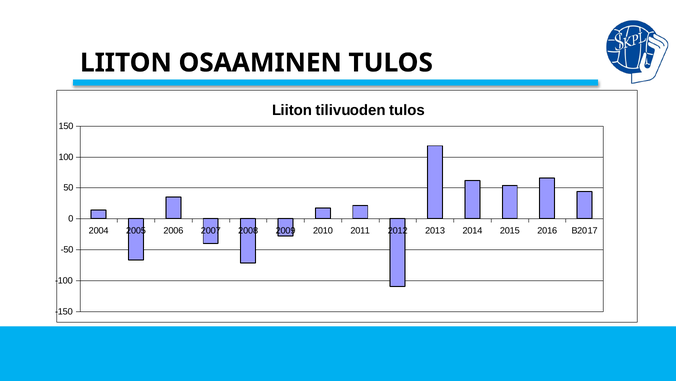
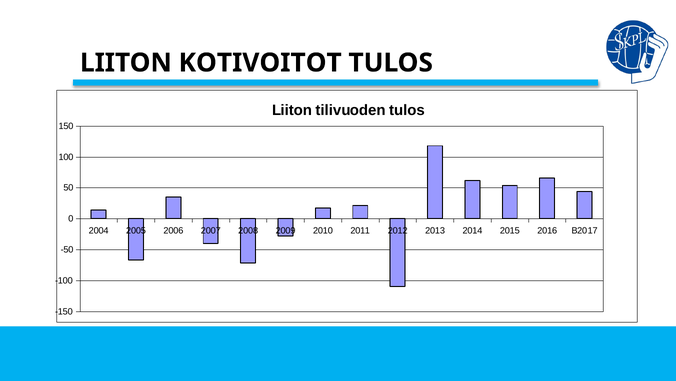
OSAAMINEN: OSAAMINEN -> KOTIVOITOT (260, 63)
